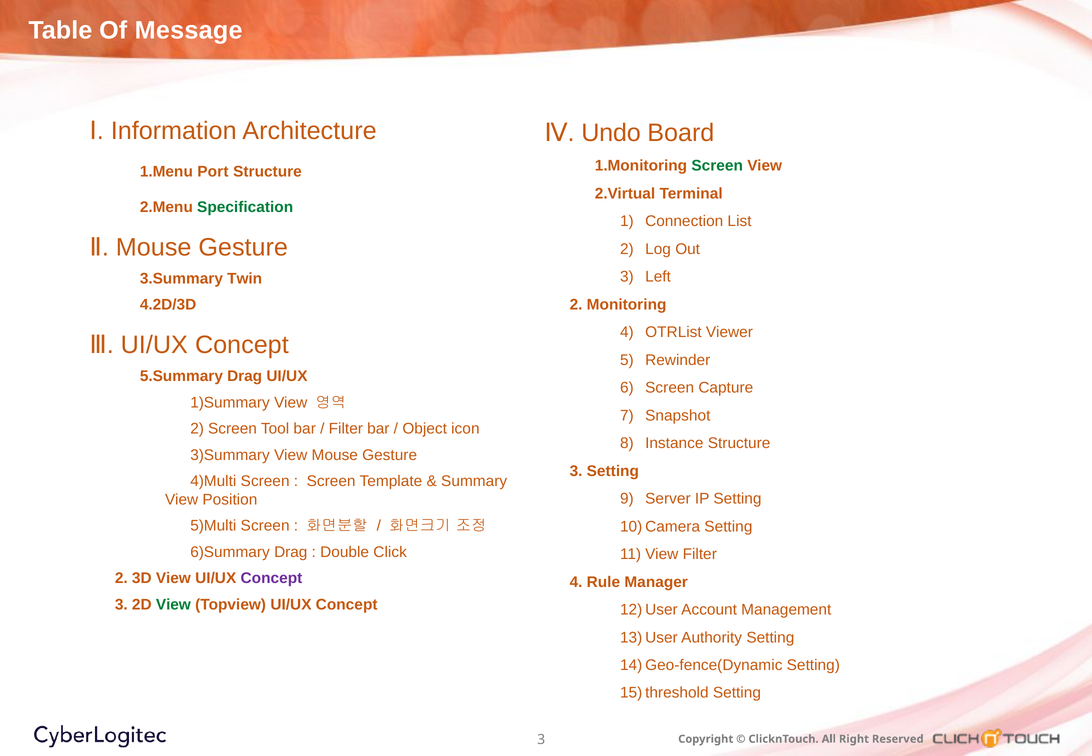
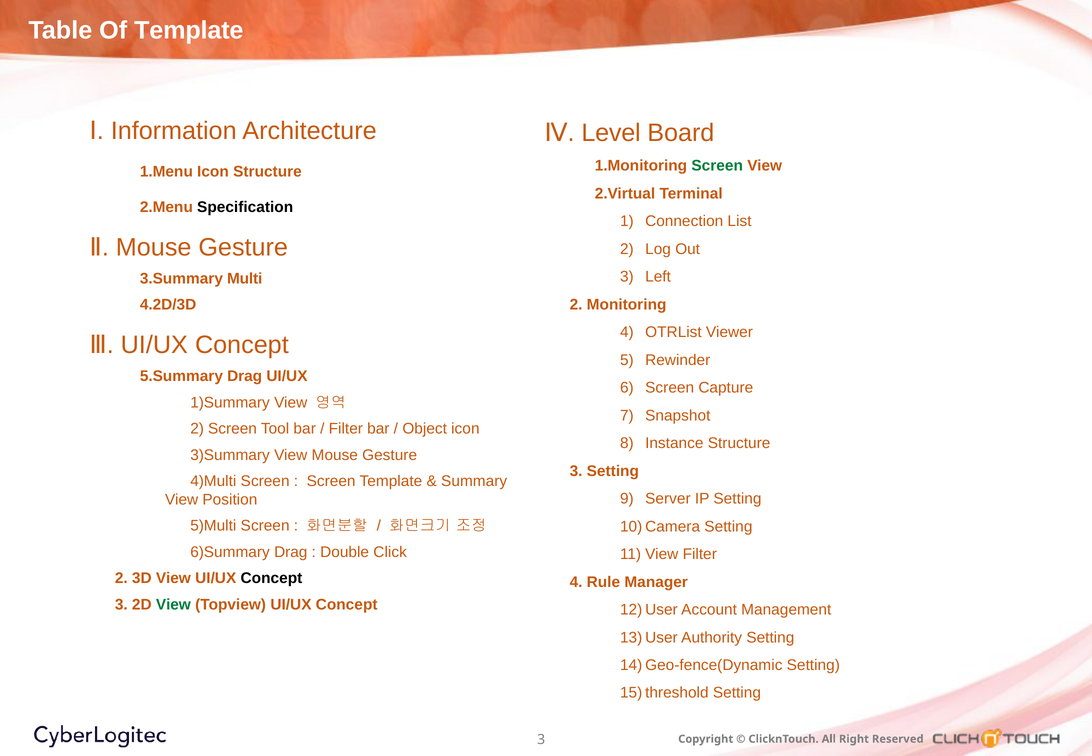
Of Message: Message -> Template (189, 30)
Undo: Undo -> Level (611, 133)
Port: Port -> Icon (213, 172)
Specification colour: green -> black (245, 207)
Twin: Twin -> Multi (245, 279)
Concept colour: purple -> black (271, 578)
